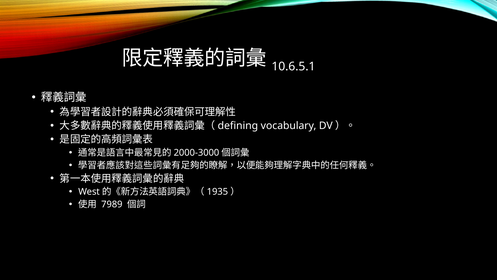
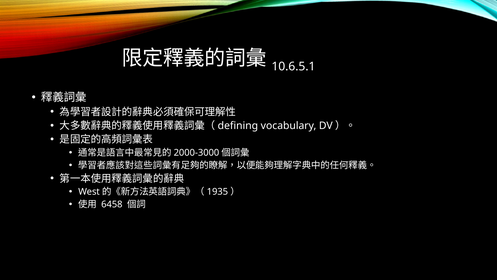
7989: 7989 -> 6458 (112, 204)
